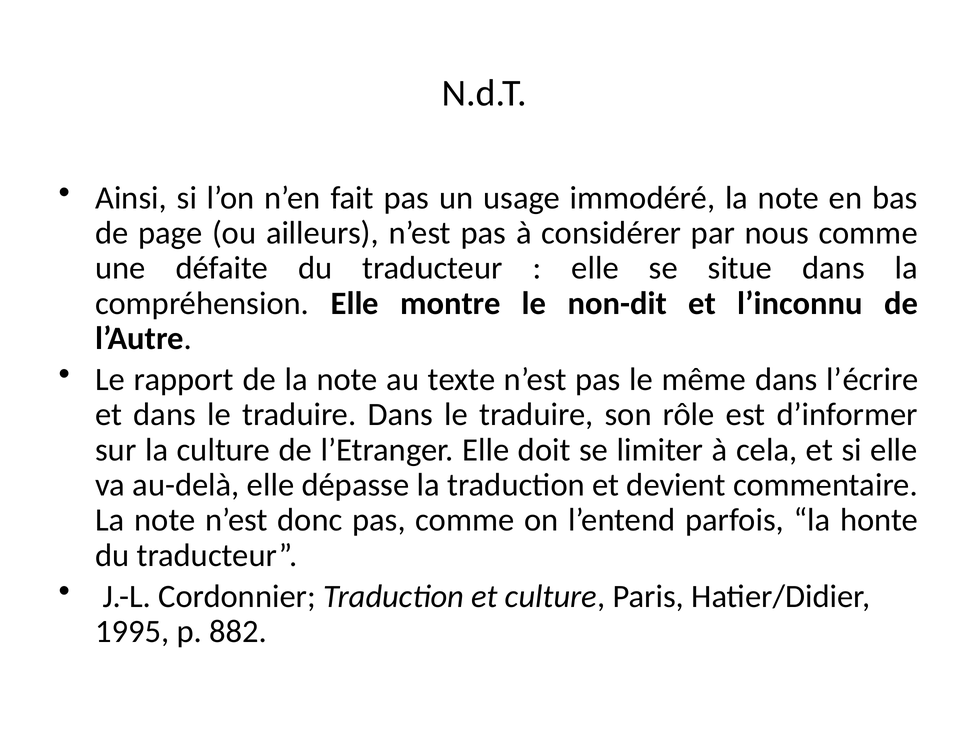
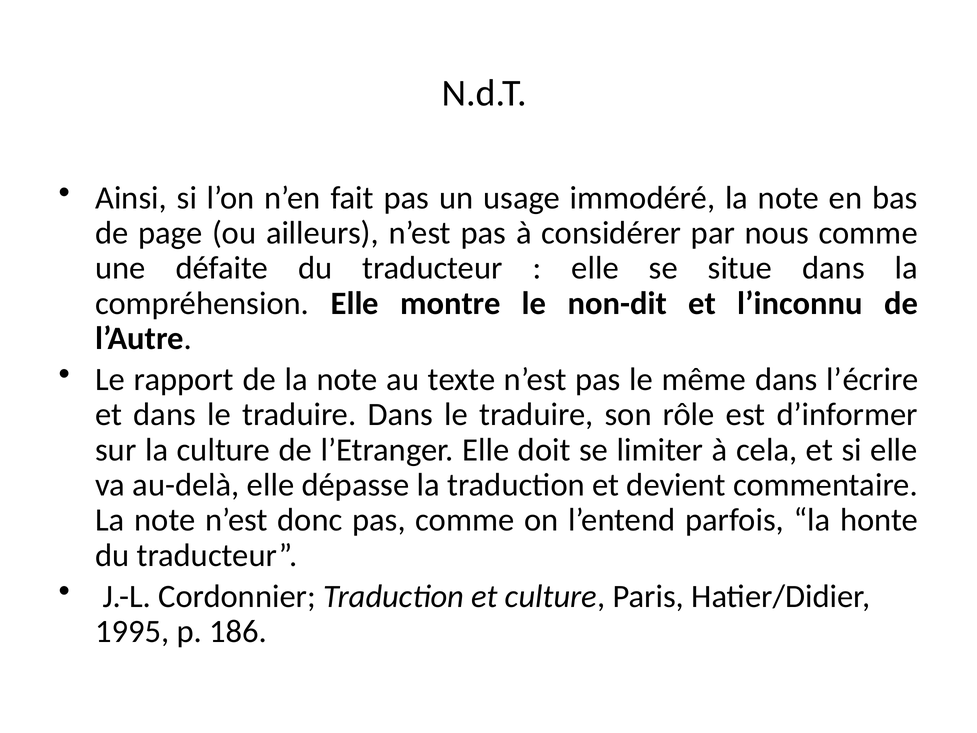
882: 882 -> 186 (238, 631)
